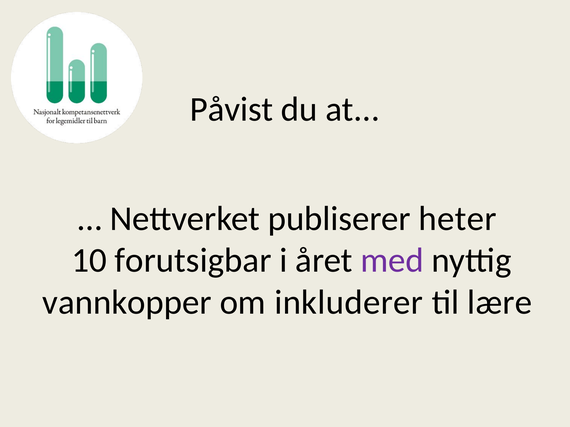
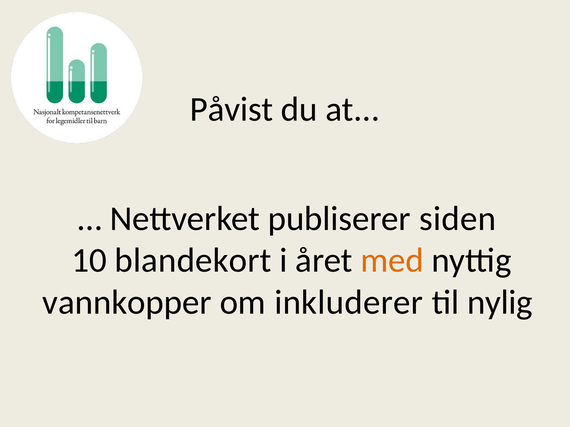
heter: heter -> siden (458, 219)
forutsigbar: forutsigbar -> blandekort (193, 261)
med colour: purple -> orange (392, 261)
lære: lære -> nylig (500, 303)
